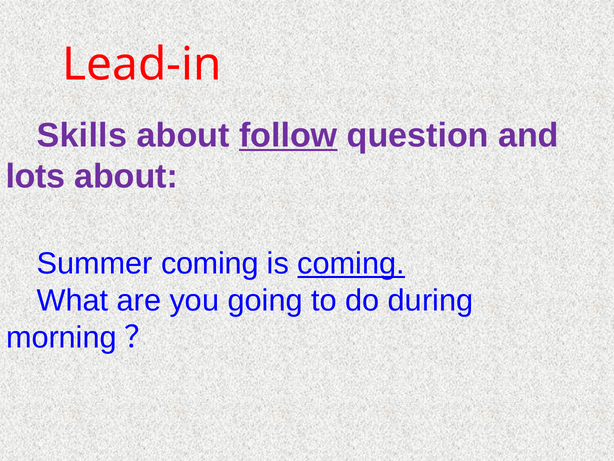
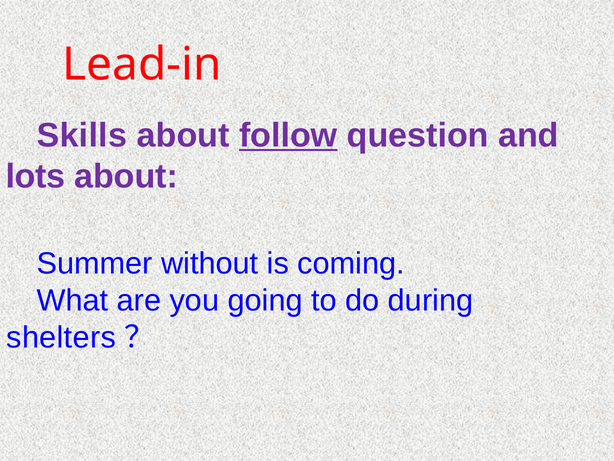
Summer coming: coming -> without (210, 263)
coming underline: present -> none (351, 263)
morning: morning -> shelters (61, 337)
